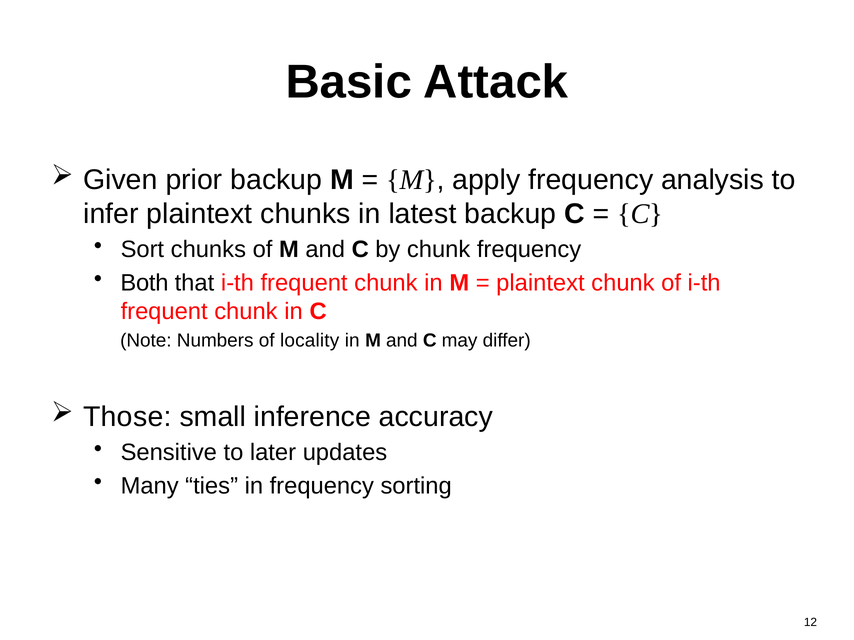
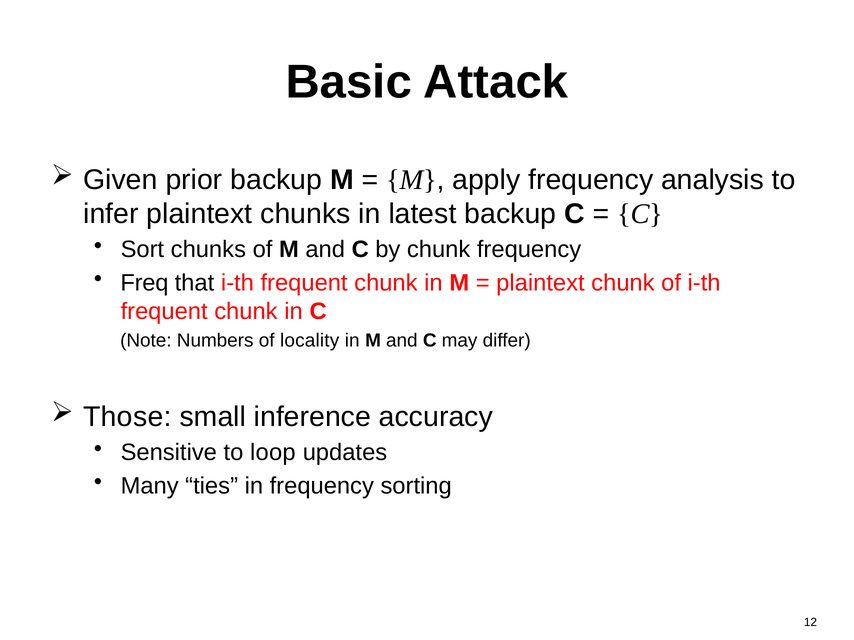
Both: Both -> Freq (144, 283)
later: later -> loop (273, 453)
